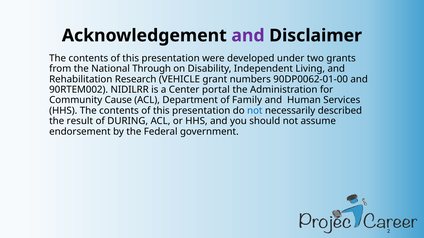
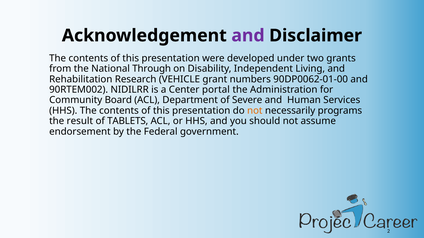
Cause: Cause -> Board (118, 100)
Family: Family -> Severe (247, 100)
not colour: blue -> orange (255, 111)
described: described -> programs (340, 111)
DURING: DURING -> TABLETS (128, 121)
